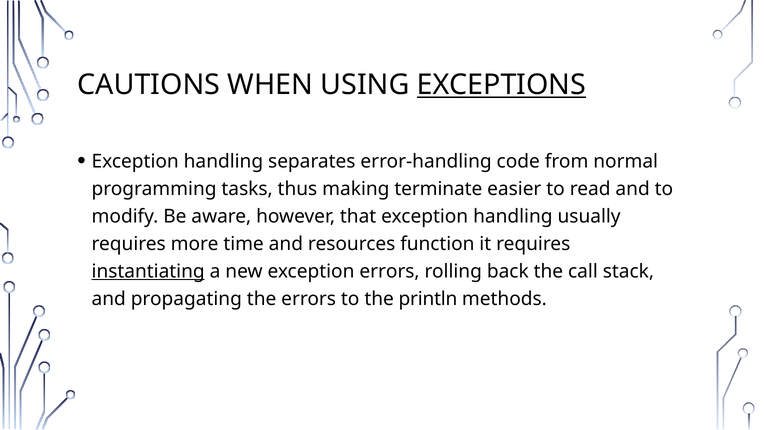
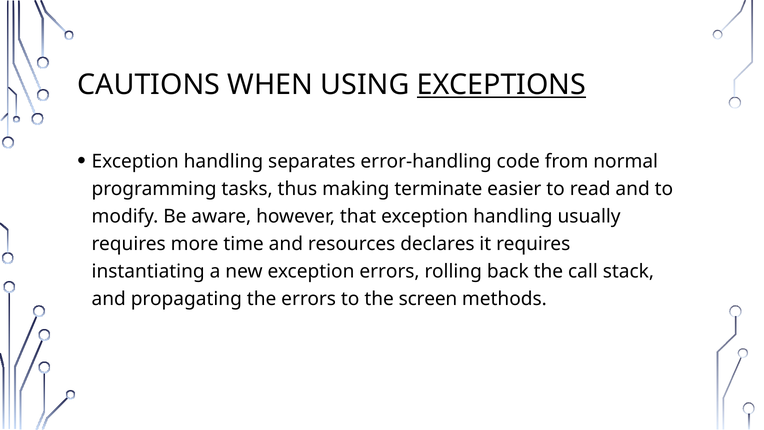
function: function -> declares (437, 244)
instantiating underline: present -> none (148, 271)
println: println -> screen (428, 299)
